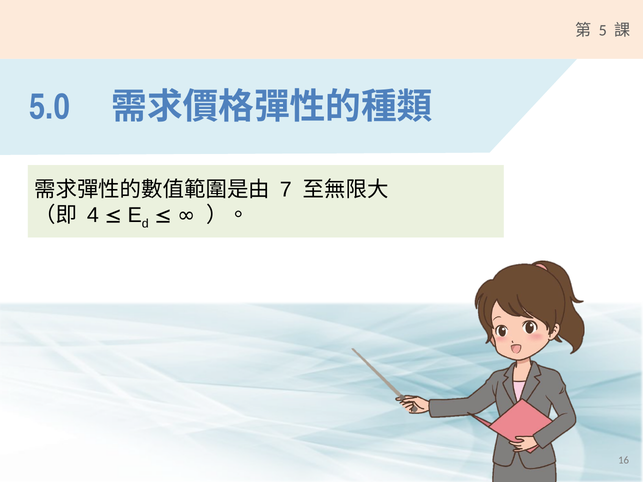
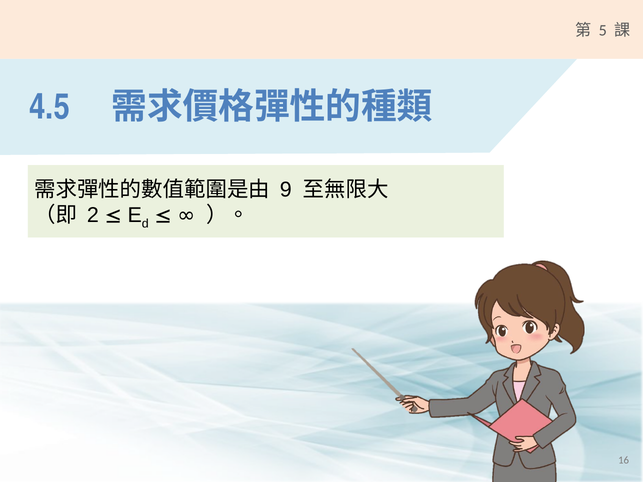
5.0: 5.0 -> 4.5 (50, 107)
7: 7 -> 9 (286, 190)
4: 4 -> 2 (93, 215)
